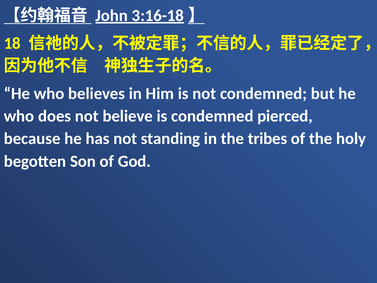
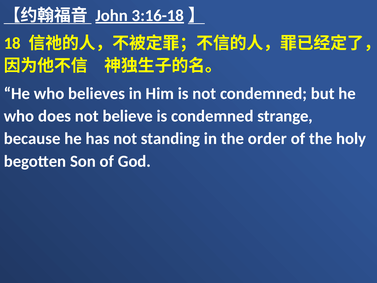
pierced: pierced -> strange (285, 116)
tribes: tribes -> order (267, 139)
